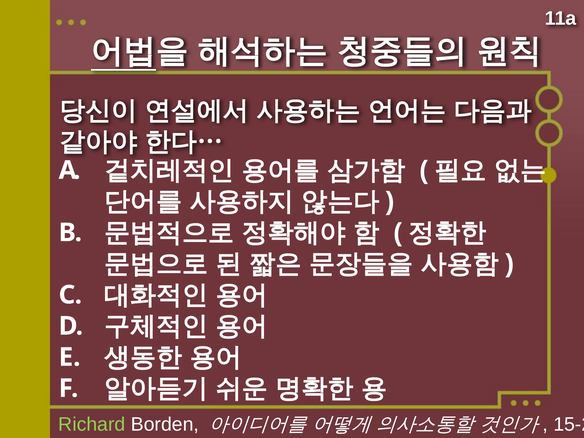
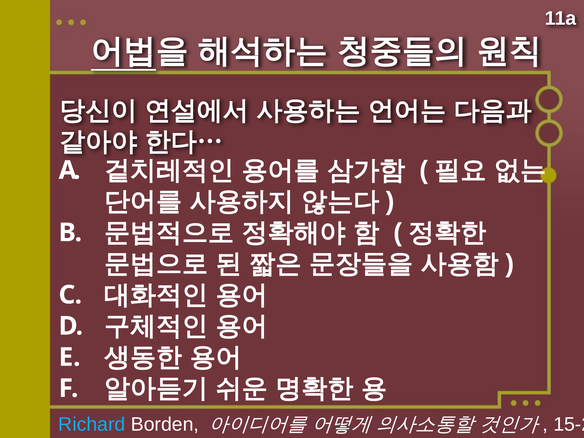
Richard colour: light green -> light blue (92, 424)
